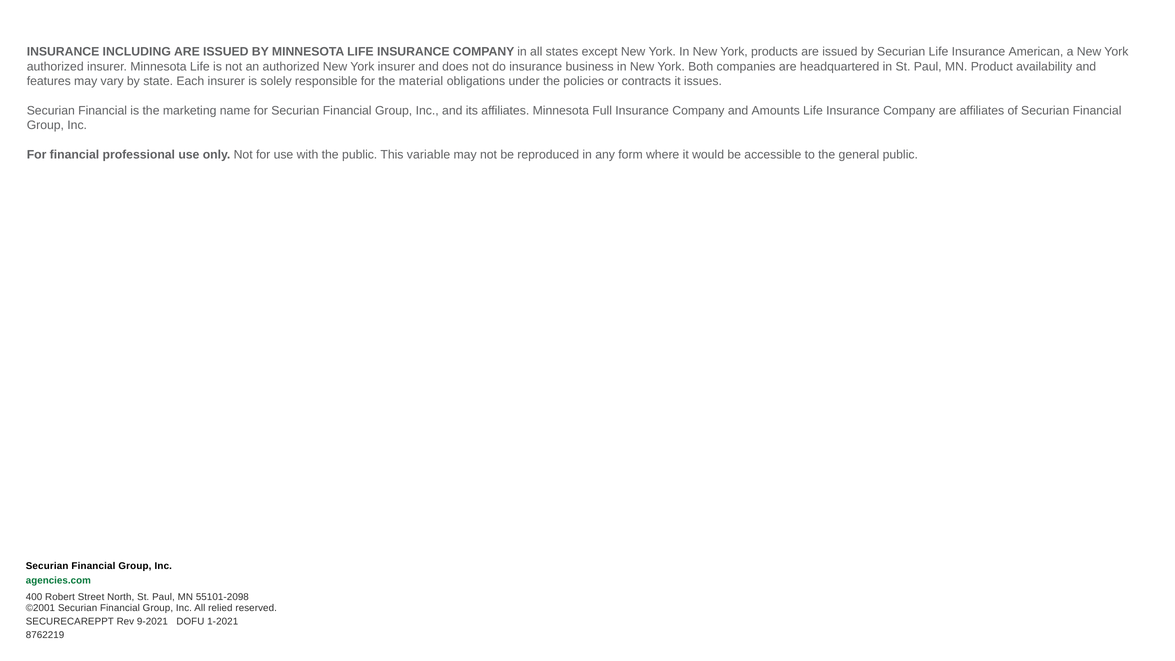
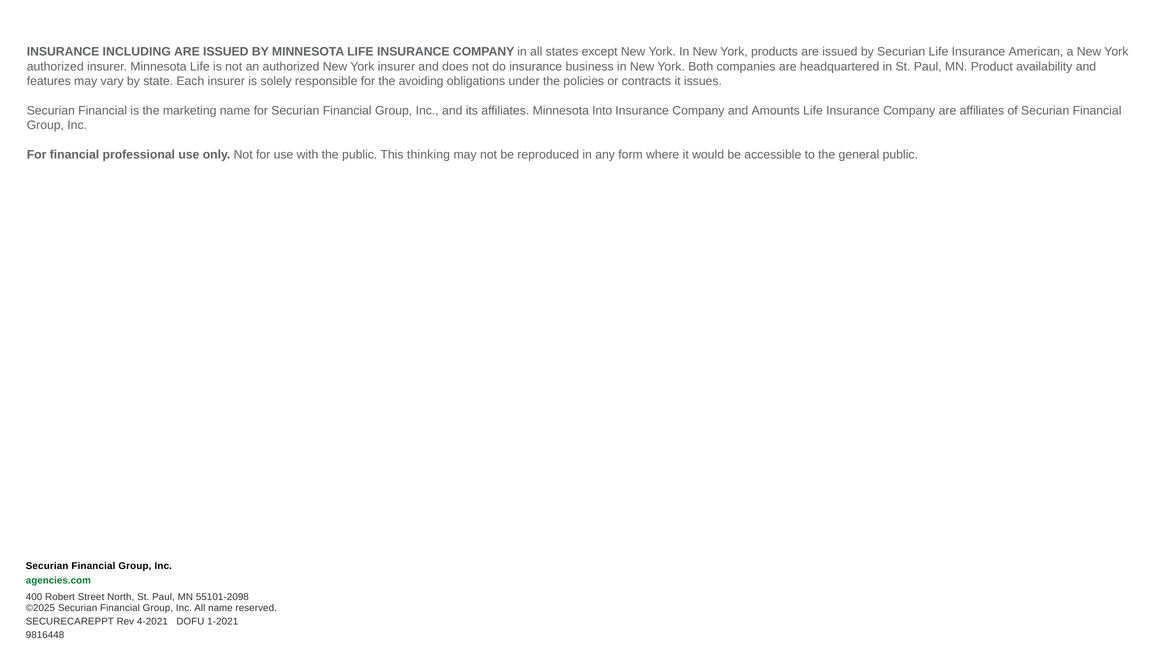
material: material -> avoiding (421, 81)
Full: Full -> Into (602, 111)
variable: variable -> thinking (429, 155)
©2001: ©2001 -> ©2025 (40, 608)
All relied: relied -> name (220, 608)
9-2021: 9-2021 -> 4-2021 (152, 621)
8762219: 8762219 -> 9816448 (45, 635)
